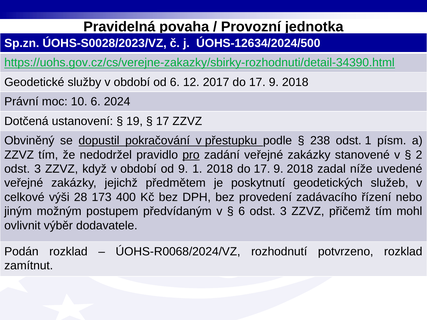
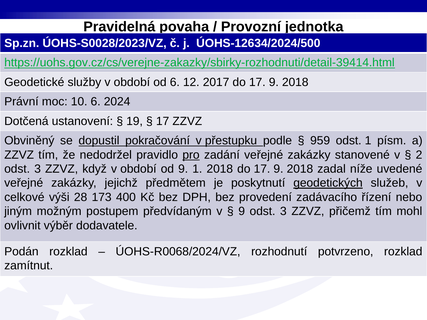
https://uohs.gov.cz/cs/verejne-zakazky/sbirky-rozhodnuti/detail-34390.html: https://uohs.gov.cz/cs/verejne-zakazky/sbirky-rozhodnuti/detail-34390.html -> https://uohs.gov.cz/cs/verejne-zakazky/sbirky-rozhodnuti/detail-39414.html (199, 63)
238: 238 -> 959 (320, 141)
geodetických underline: none -> present (328, 183)
6: 6 -> 9 (242, 212)
